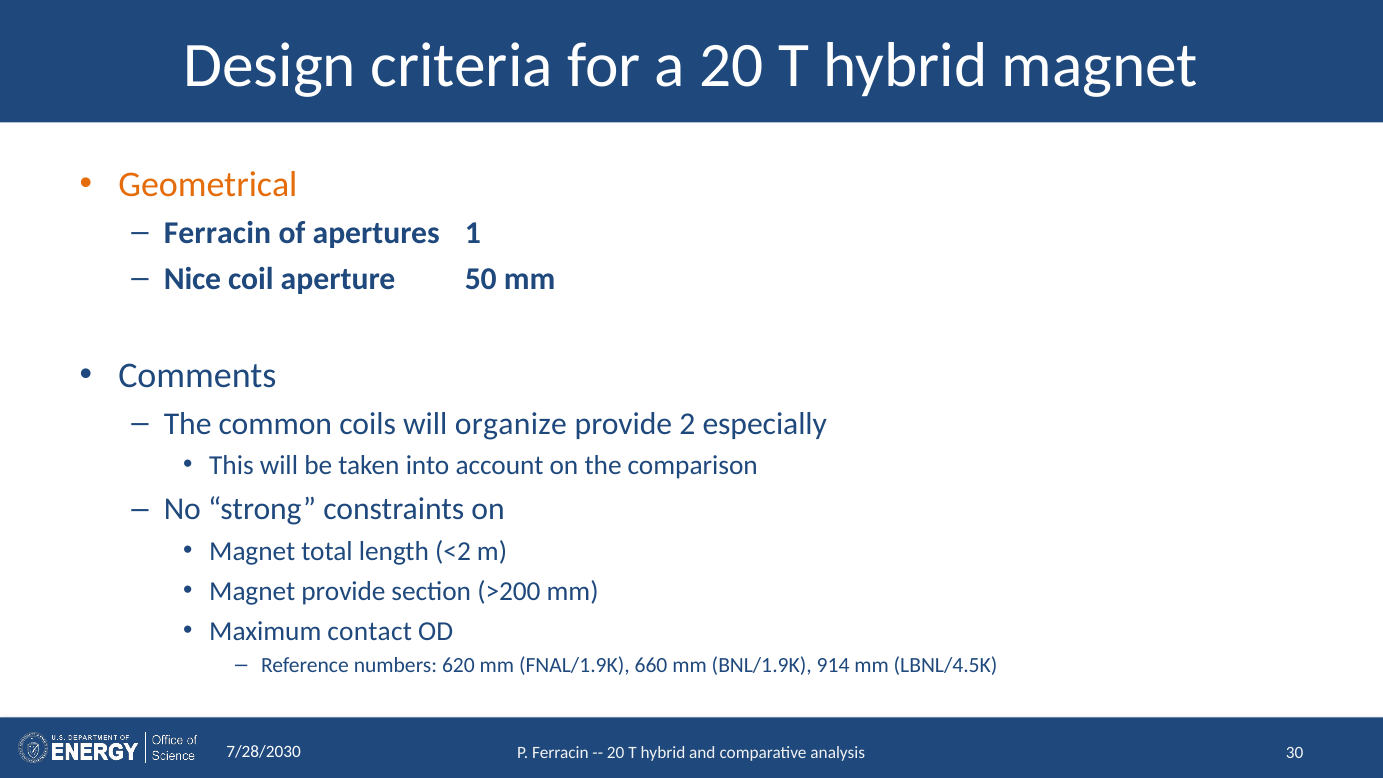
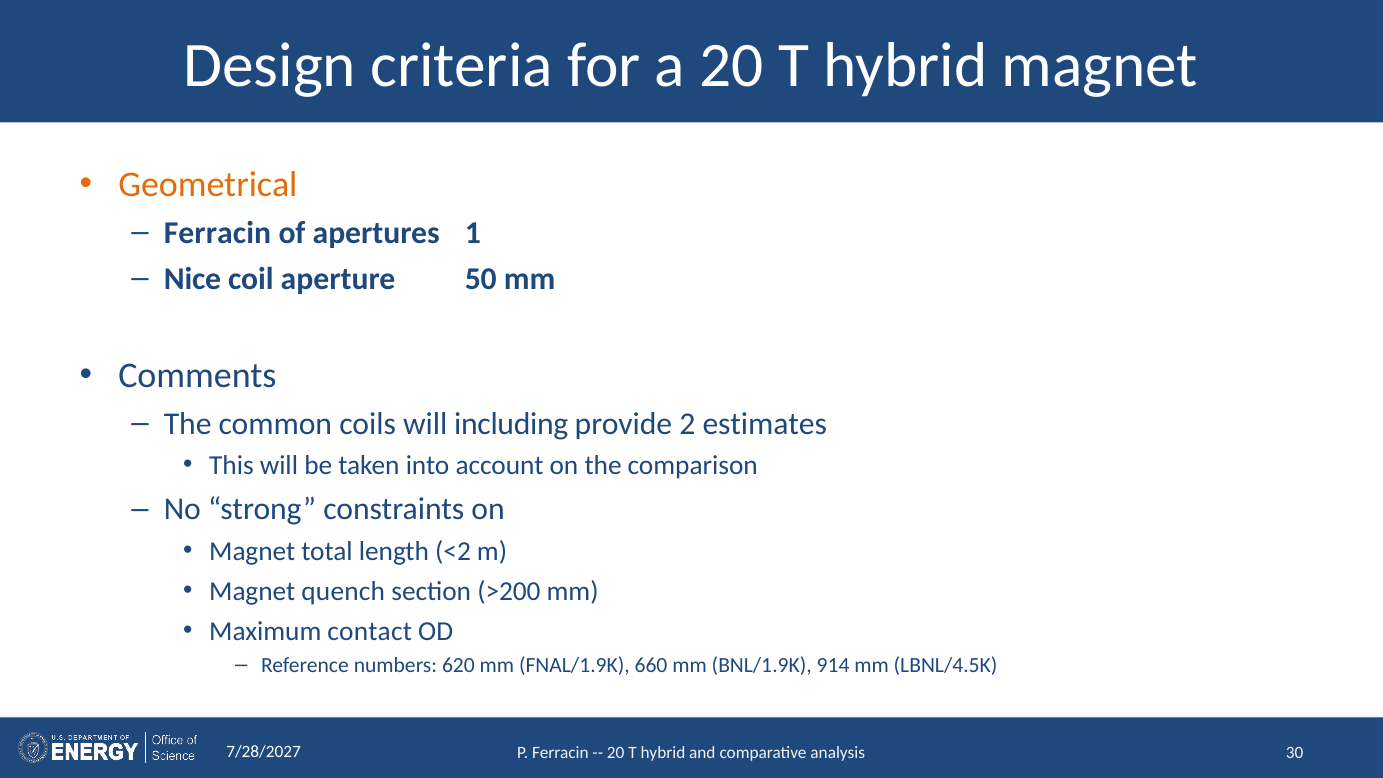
organize: organize -> including (511, 424)
especially: especially -> estimates (765, 424)
Magnet provide: provide -> quench (343, 591)
7/28/2030: 7/28/2030 -> 7/28/2027 (264, 752)
